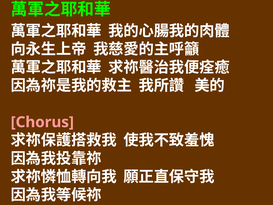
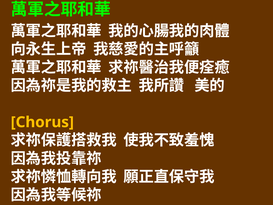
Chorus colour: pink -> yellow (42, 122)
